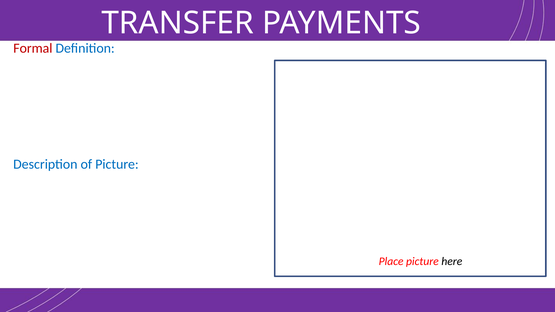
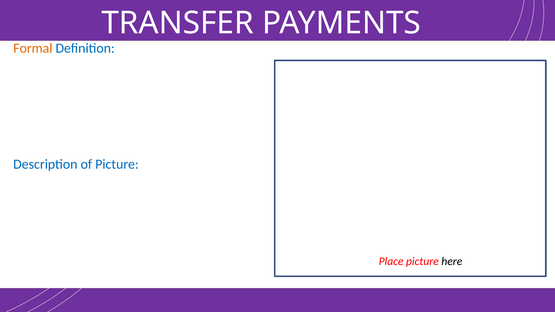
Formal colour: red -> orange (33, 48)
